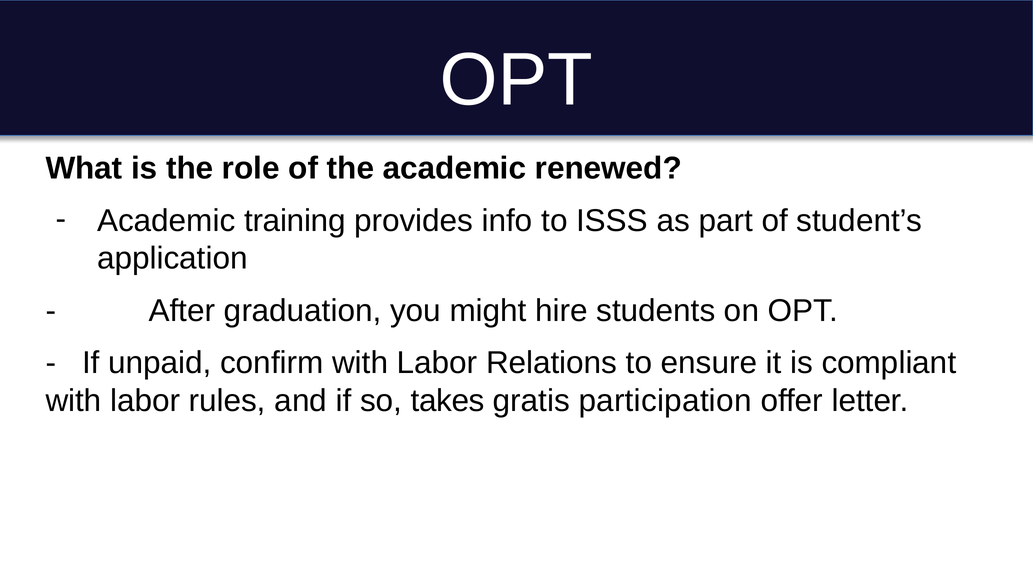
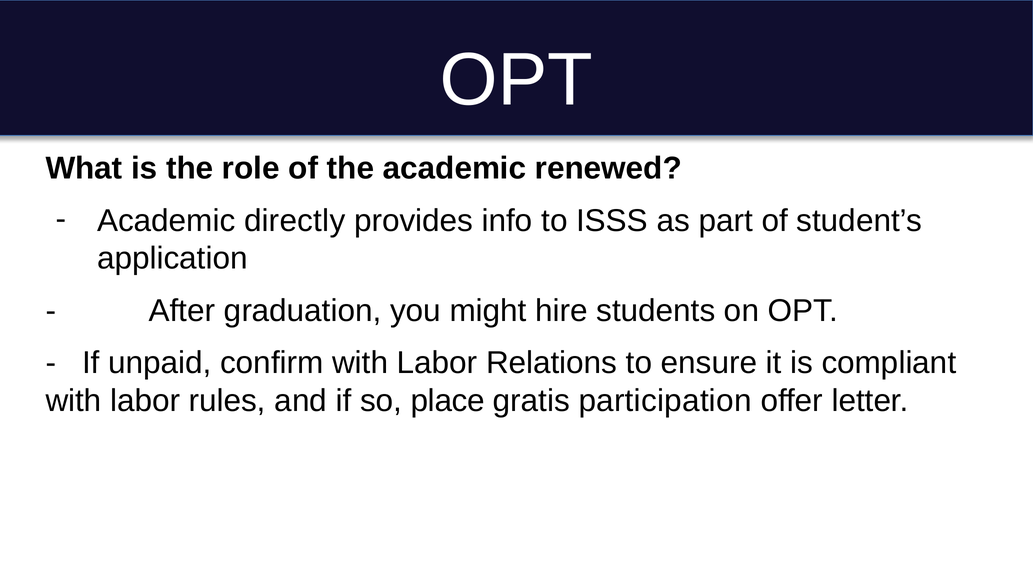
training: training -> directly (295, 221)
takes: takes -> place (448, 401)
